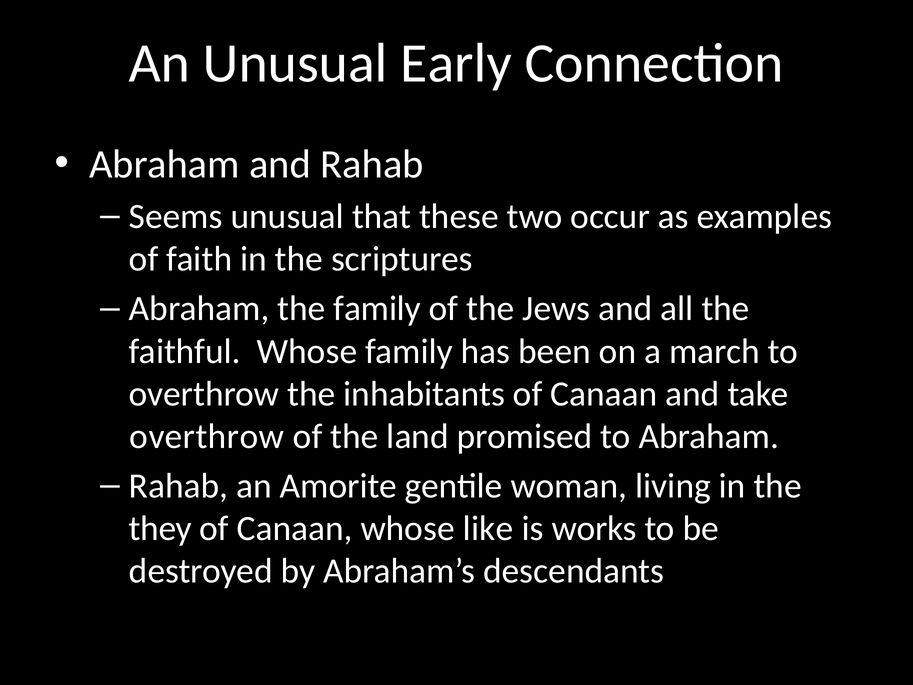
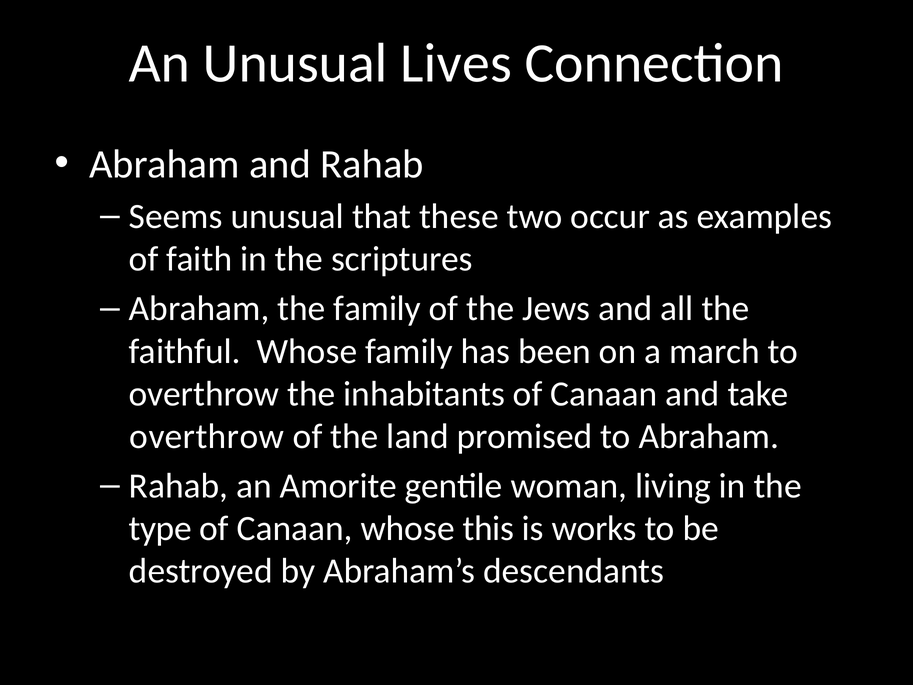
Early: Early -> Lives (456, 63)
they: they -> type (160, 528)
like: like -> this (488, 528)
